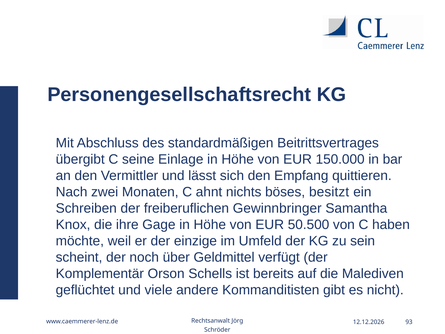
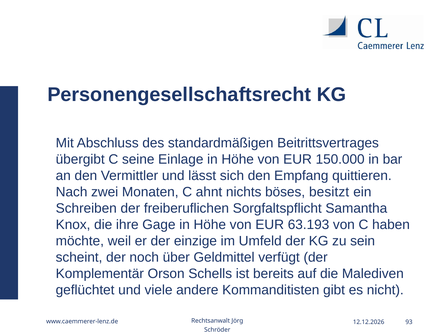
Gewinnbringer: Gewinnbringer -> Sorgfaltspflicht (277, 208)
50.500: 50.500 -> 63.193 (309, 224)
